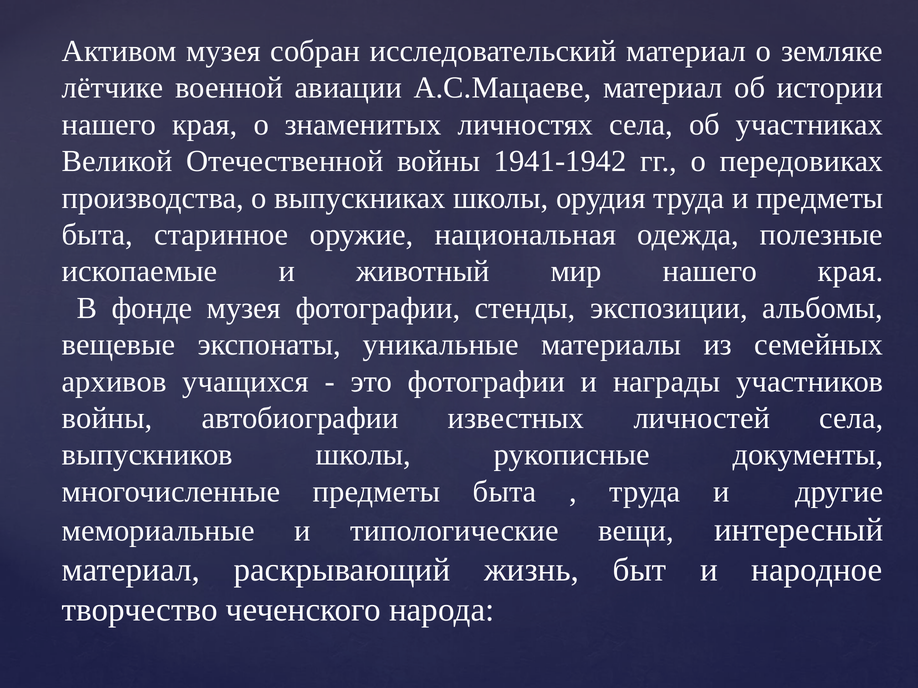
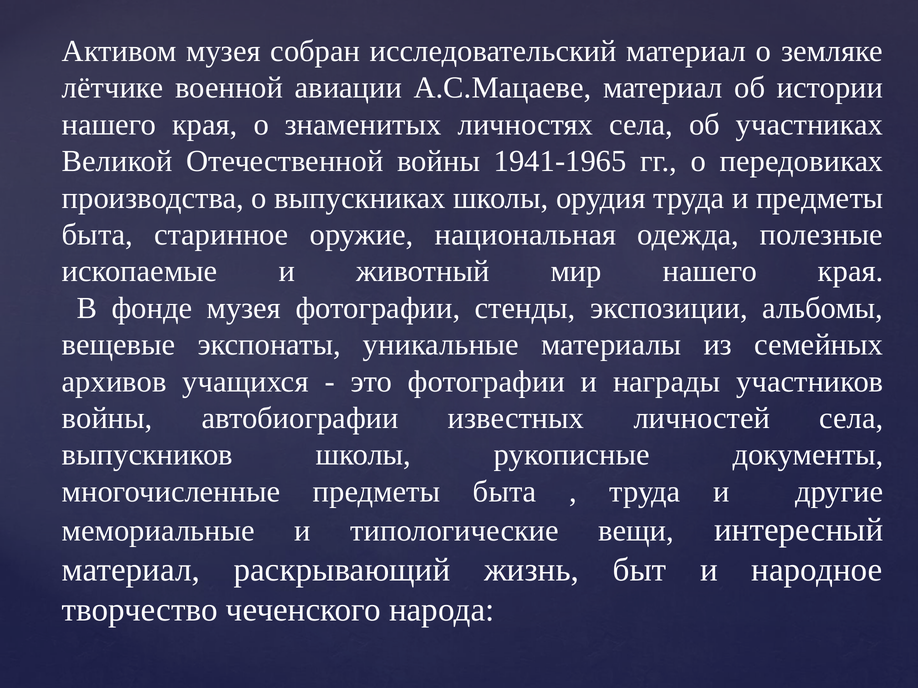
1941-1942: 1941-1942 -> 1941-1965 (560, 161)
